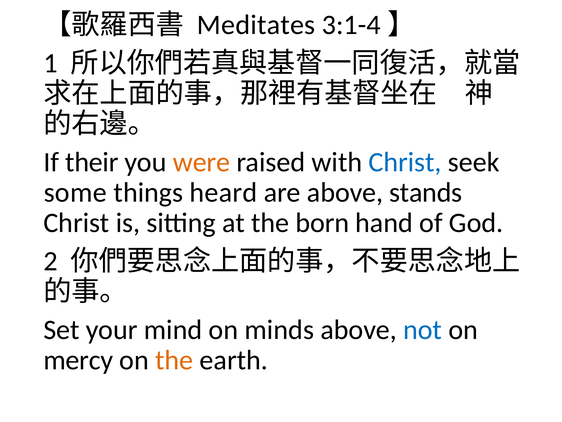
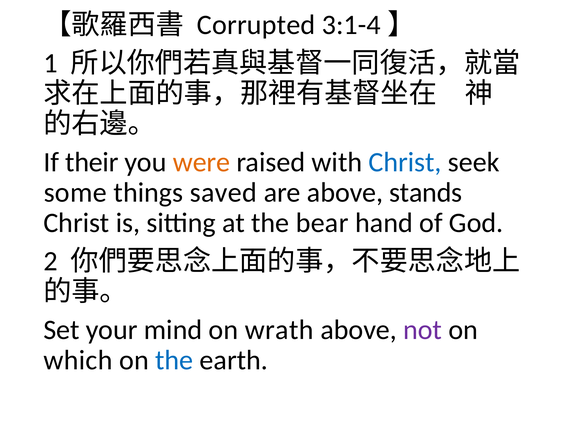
Meditates: Meditates -> Corrupted (256, 25)
heard: heard -> saved (223, 192)
born: born -> bear (322, 223)
minds: minds -> wrath (279, 329)
not colour: blue -> purple (423, 329)
mercy: mercy -> which (78, 360)
the colour: orange -> blue (174, 360)
